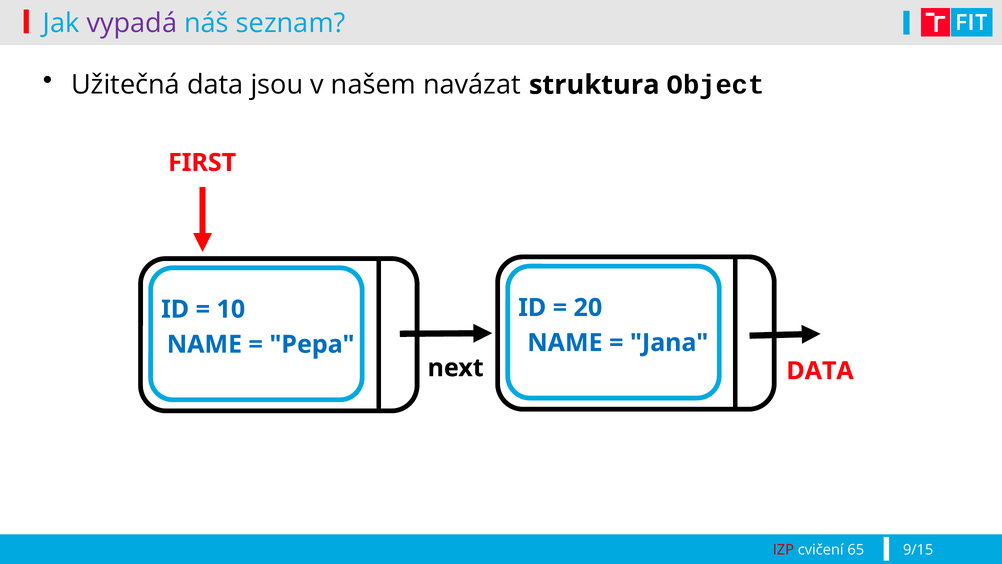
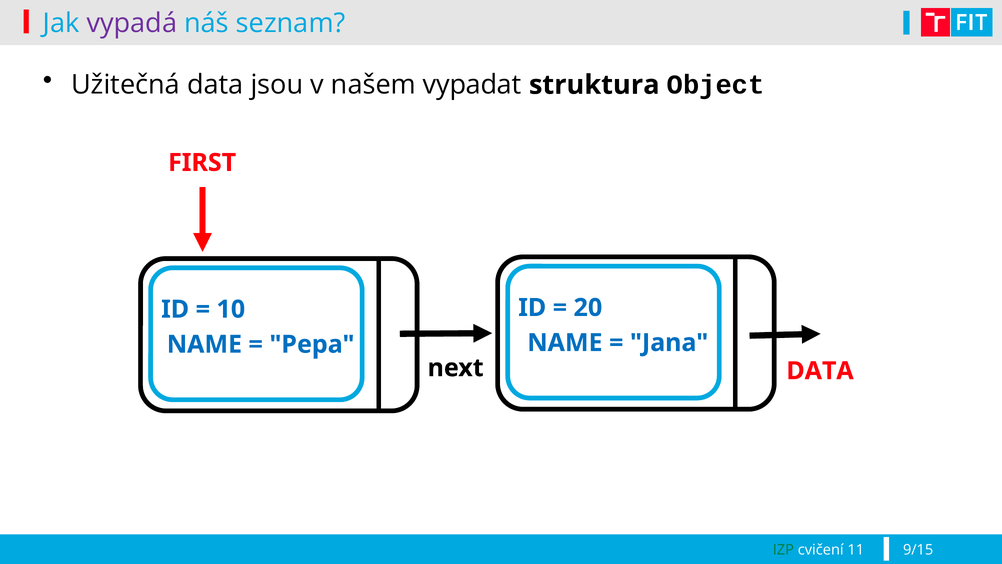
navázat: navázat -> vypadat (472, 85)
IZP colour: red -> green (783, 550)
65: 65 -> 11 (856, 550)
